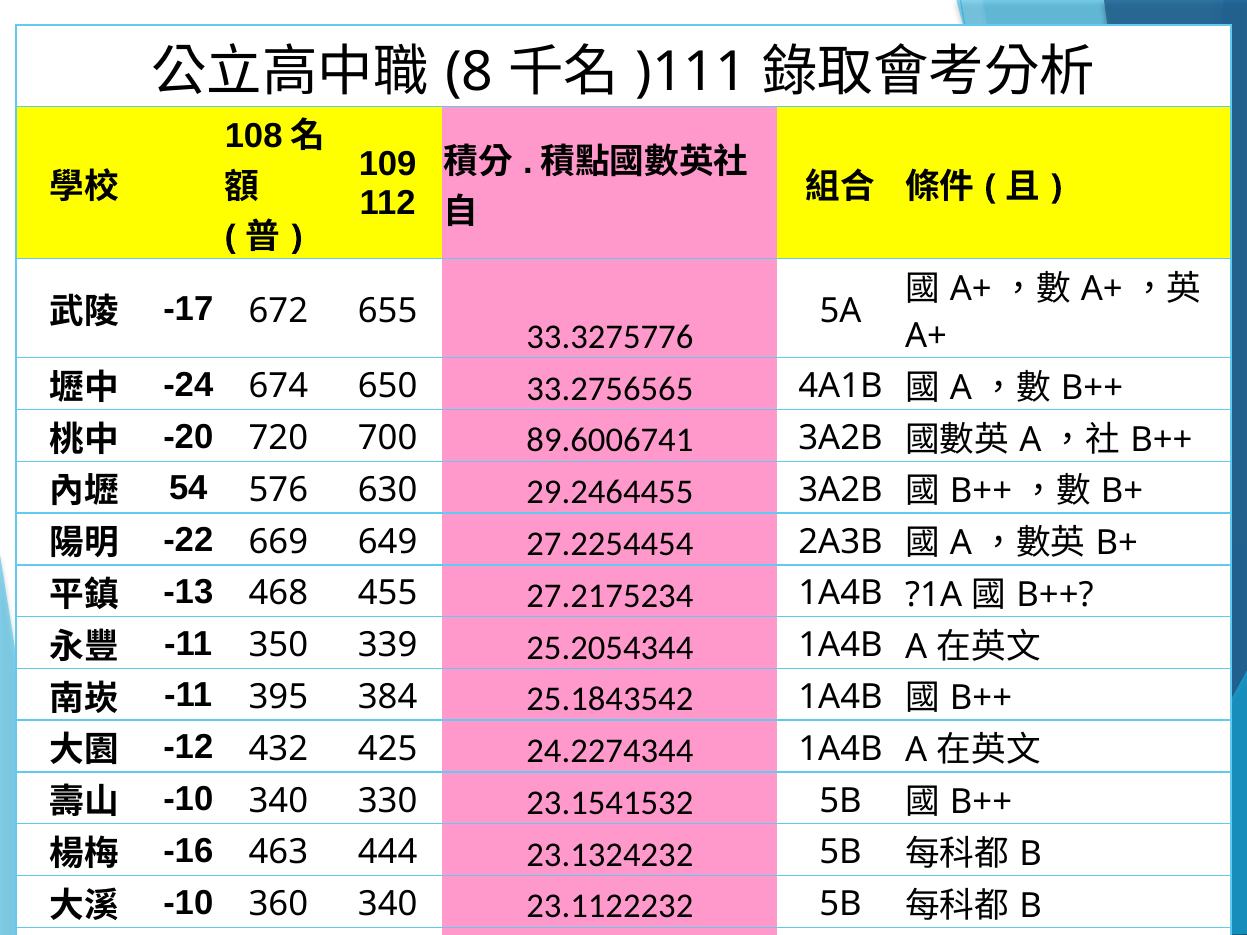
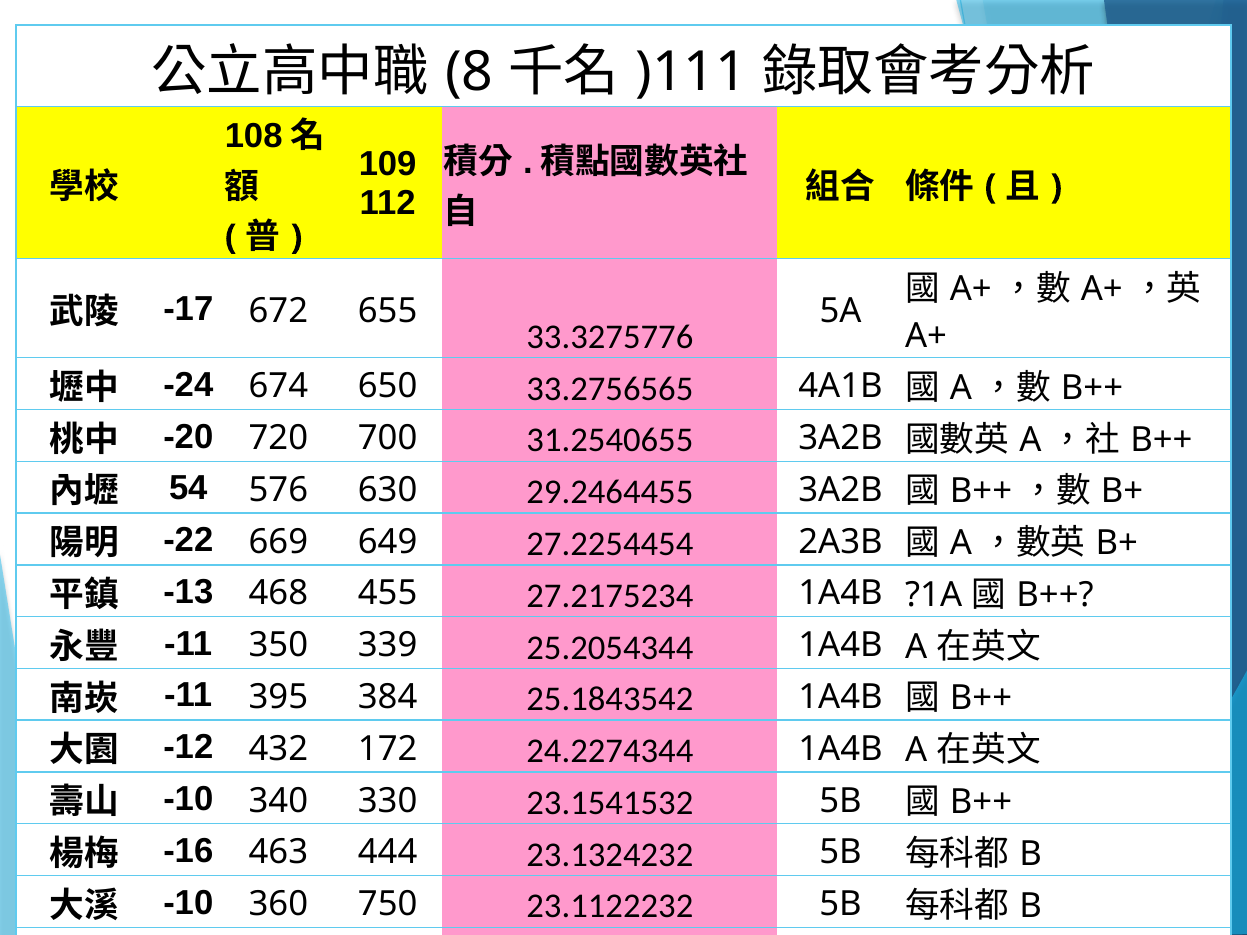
89.6006741: 89.6006741 -> 31.2540655 (610, 441)
425: 425 -> 172 (388, 749)
360 340: 340 -> 750 (388, 904)
